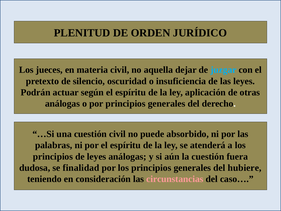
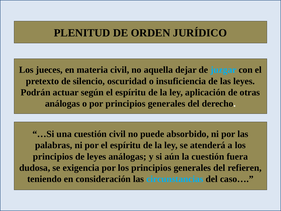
finalidad: finalidad -> exigencia (81, 168)
hubiere: hubiere -> refieren (245, 168)
circunstancias colour: pink -> light blue (175, 179)
